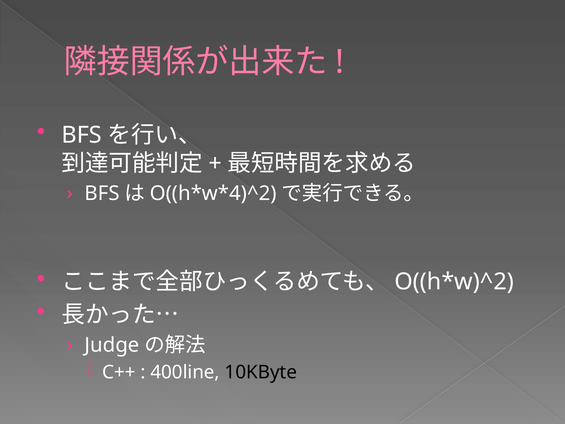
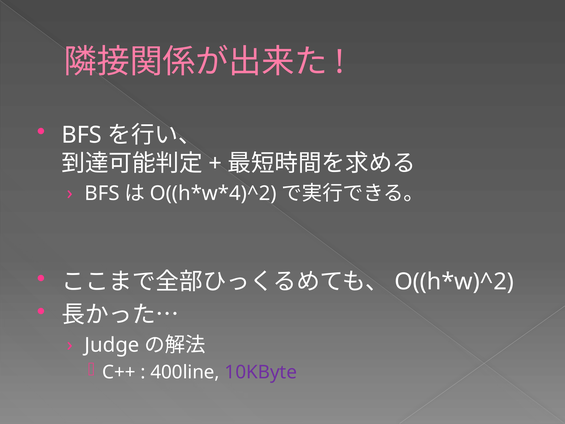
10KByte colour: black -> purple (261, 372)
